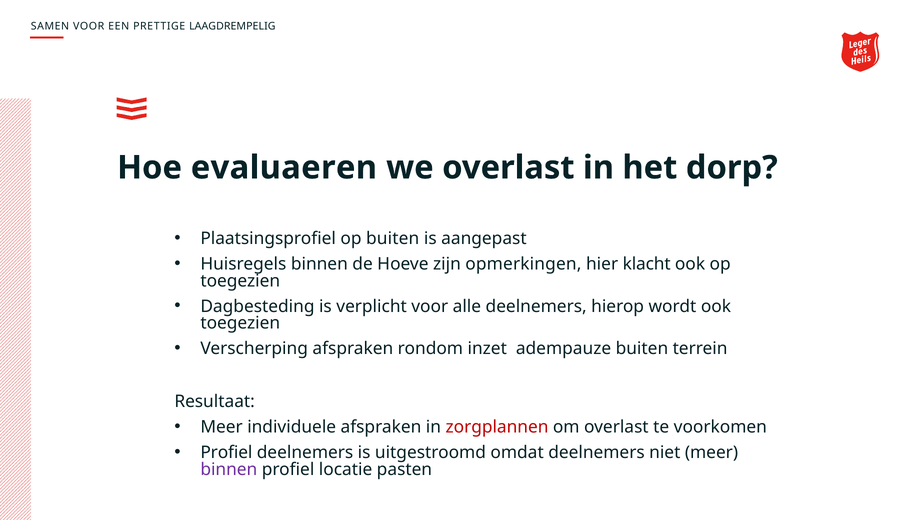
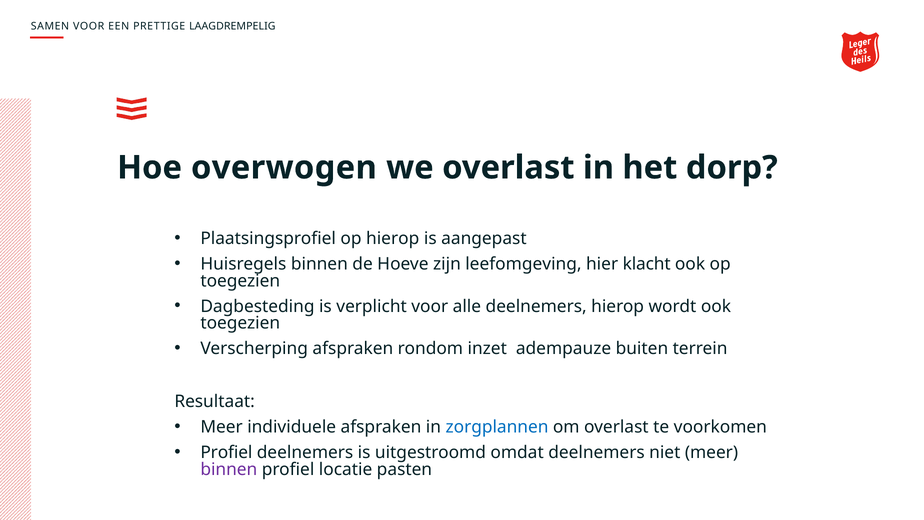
evaluaeren: evaluaeren -> overwogen (284, 168)
op buiten: buiten -> hierop (393, 238)
opmerkingen: opmerkingen -> leefomgeving (523, 264)
zorgplannen colour: red -> blue (497, 427)
